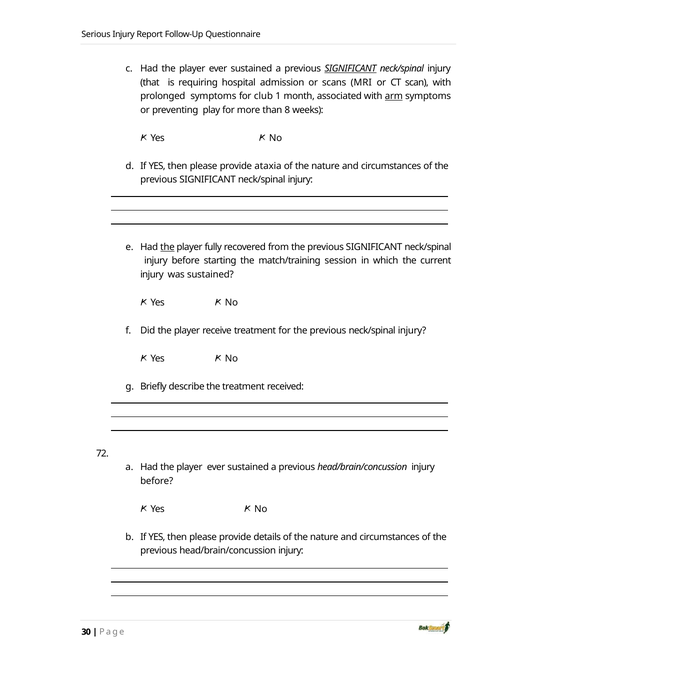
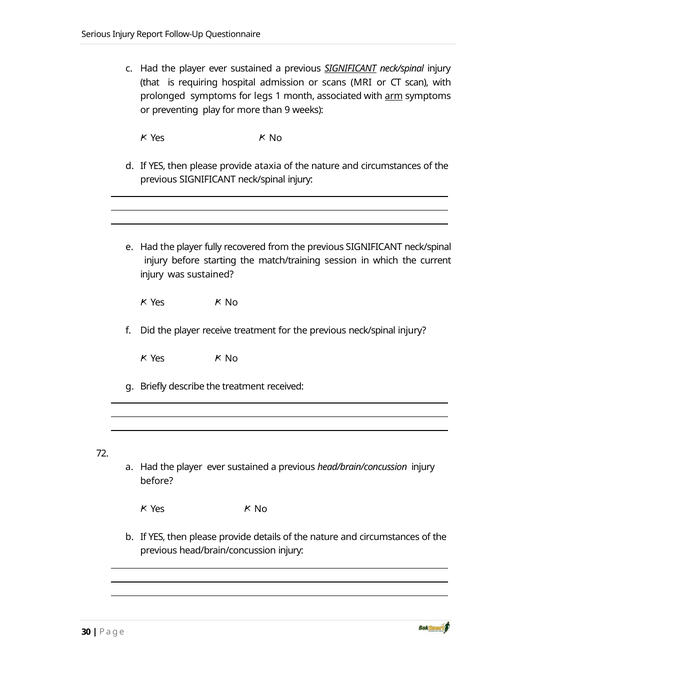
club: club -> legs (263, 96)
8: 8 -> 9 (287, 110)
the underline: present -> none (167, 247)
